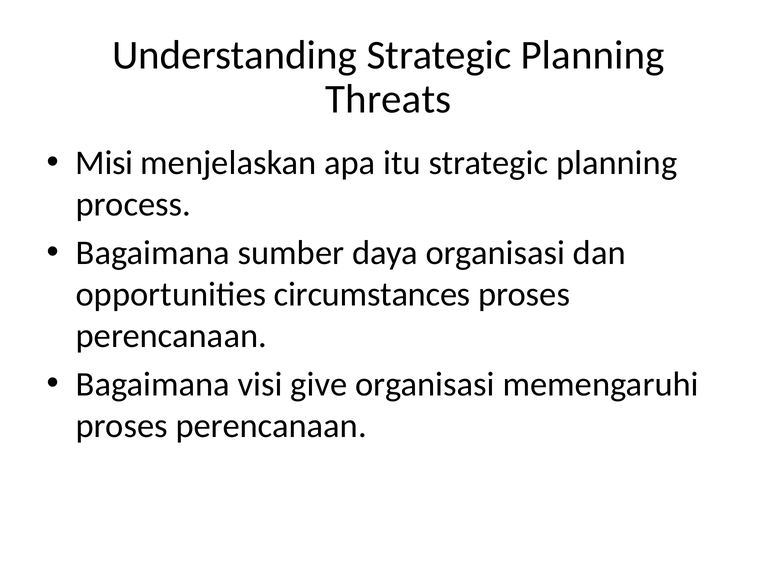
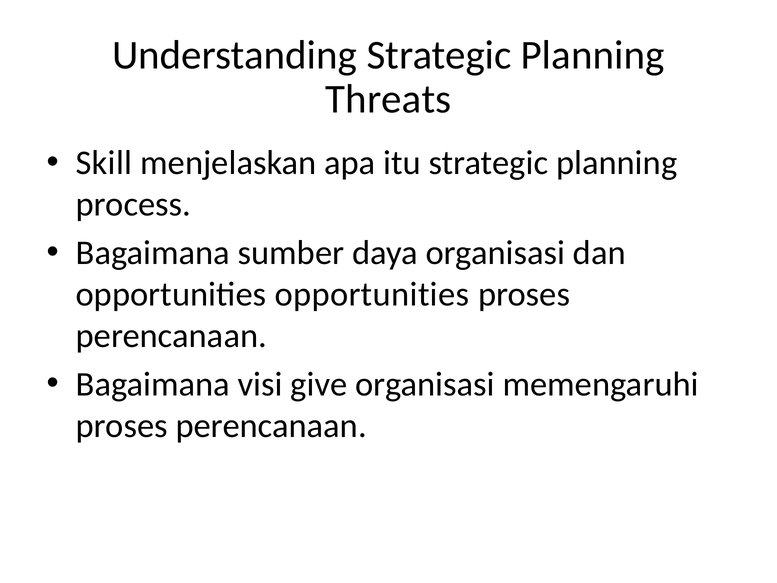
Misi: Misi -> Skill (104, 163)
opportunities circumstances: circumstances -> opportunities (372, 294)
